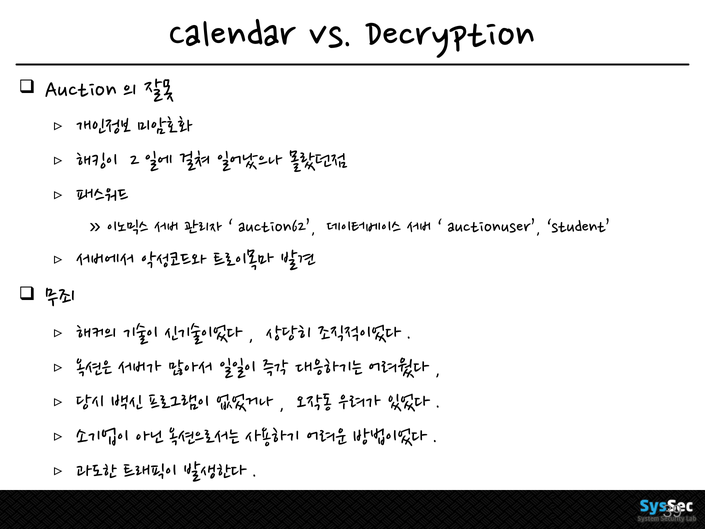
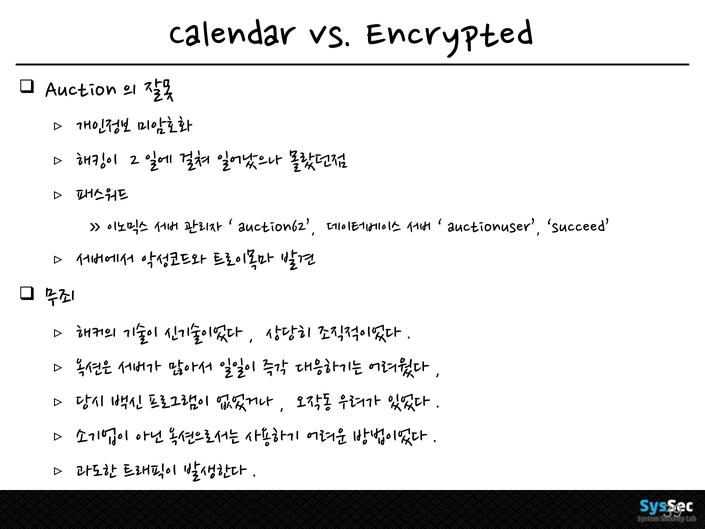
Decryption: Decryption -> Encrypted (450, 36)
student: student -> succeed (578, 227)
